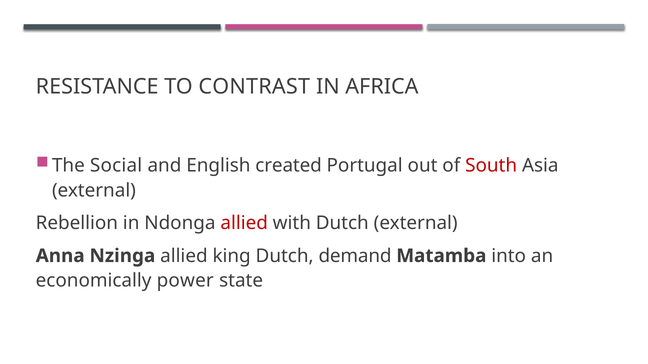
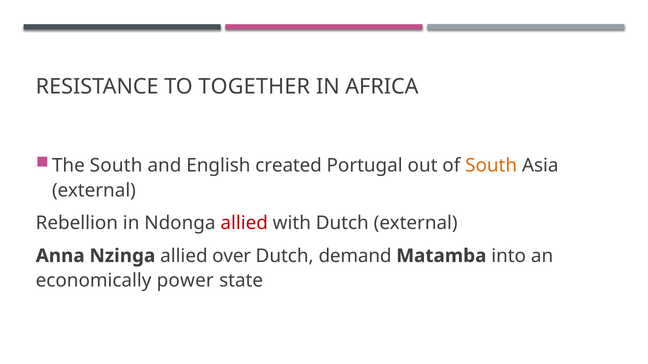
CONTRAST: CONTRAST -> TOGETHER (254, 87)
The Social: Social -> South (116, 166)
South colour: red -> orange (491, 166)
king: king -> over (232, 256)
